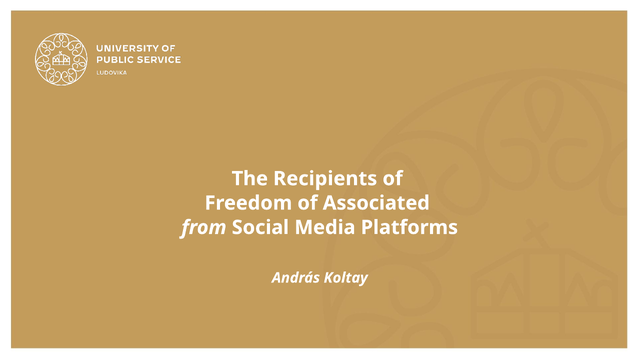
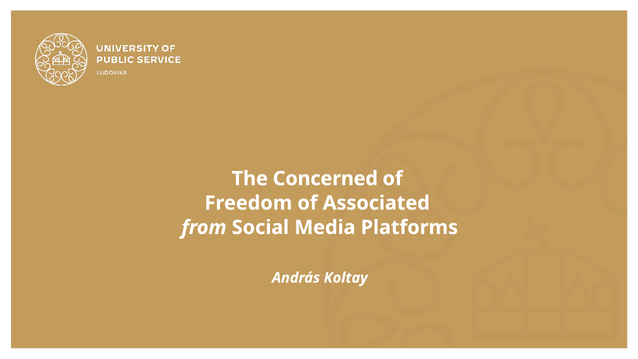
Recipients: Recipients -> Concerned (325, 179)
